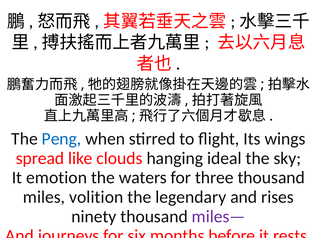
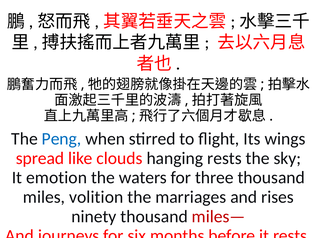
hanging ideal: ideal -> rests (224, 158)
legendary: legendary -> marriages (191, 197)
miles— colour: purple -> red (219, 216)
